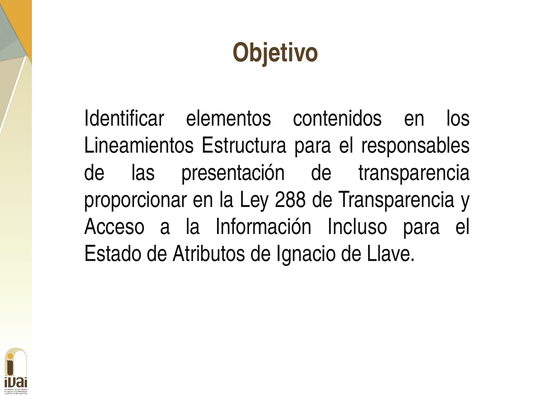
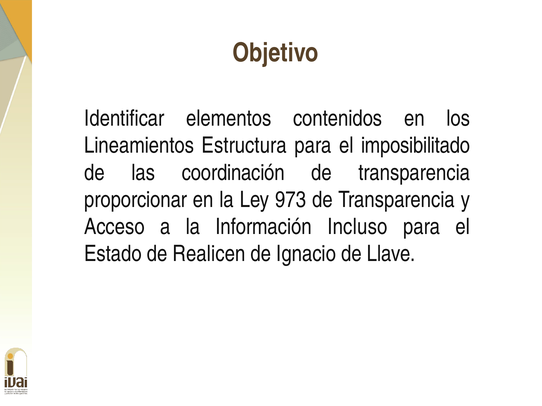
responsables: responsables -> imposibilitado (416, 146)
presentación: presentación -> coordinación (233, 173)
288: 288 -> 973 (291, 200)
Atributos: Atributos -> Realicen (209, 254)
